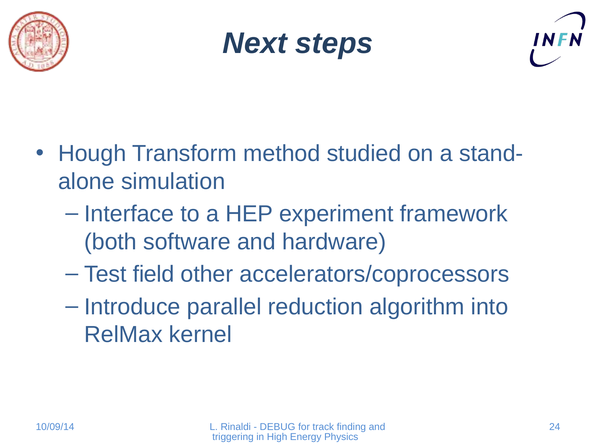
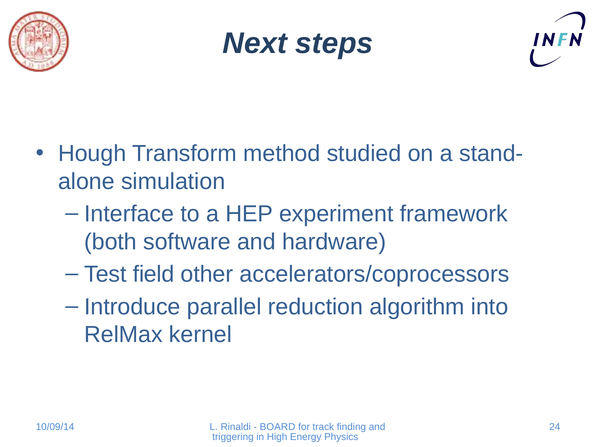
DEBUG: DEBUG -> BOARD (278, 427)
